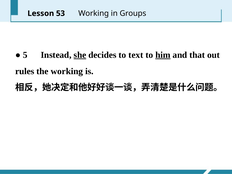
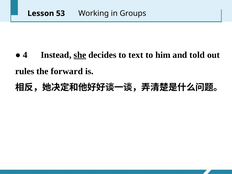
5: 5 -> 4 (25, 55)
him underline: present -> none (163, 55)
that: that -> told (197, 55)
the working: working -> forward (67, 71)
